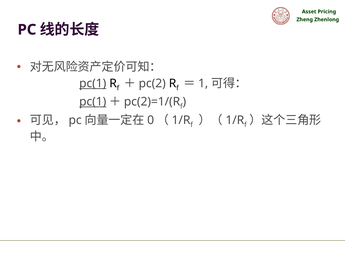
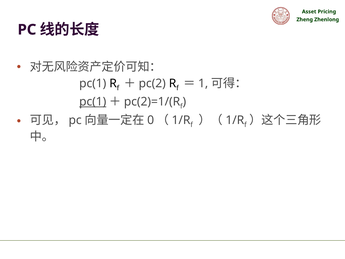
pc(1 underline: present -> none (93, 83)
